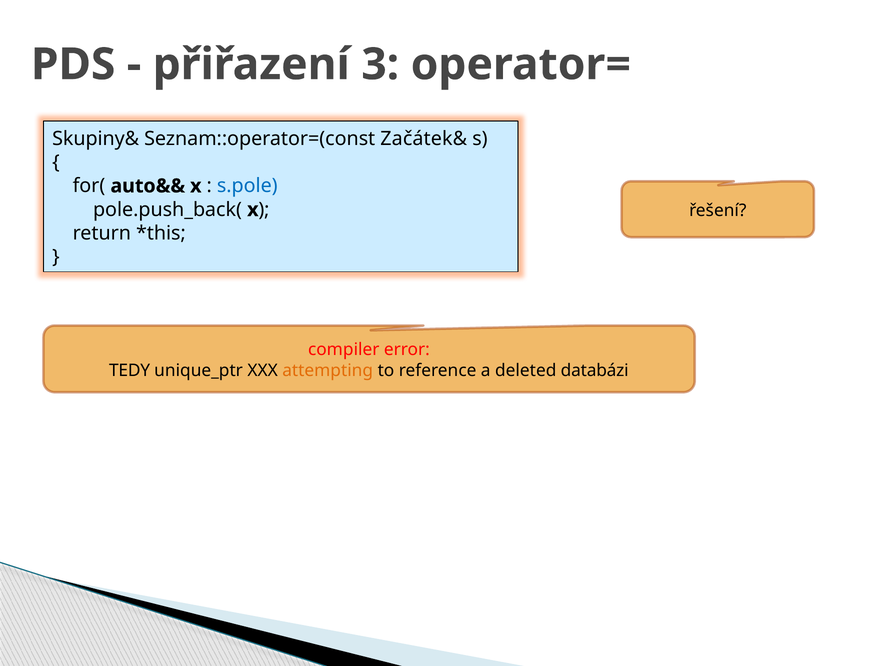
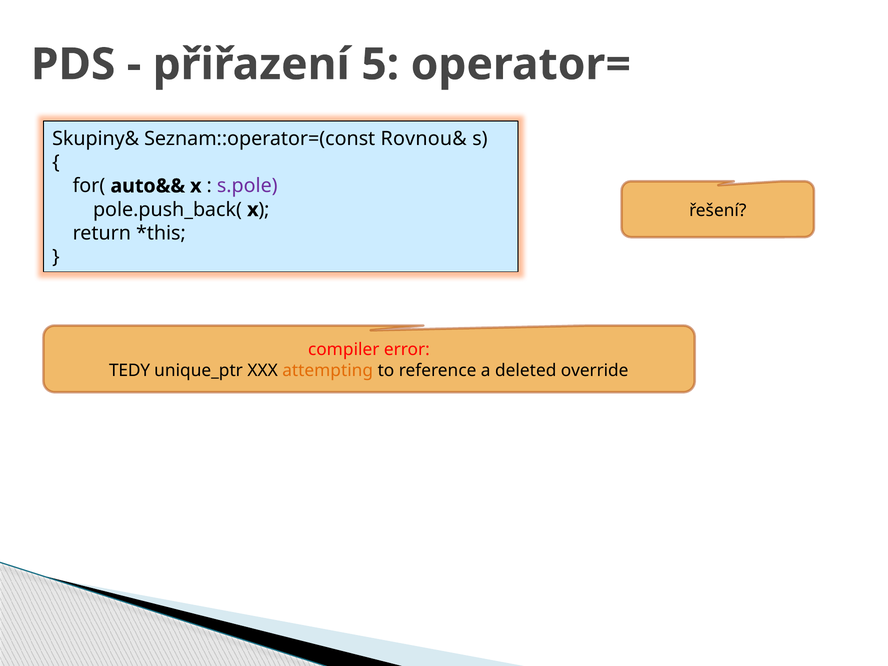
3: 3 -> 5 (380, 65)
Začátek&: Začátek& -> Rovnou& (424, 139)
s.pole colour: blue -> purple (247, 186)
databázi: databázi -> override (595, 370)
